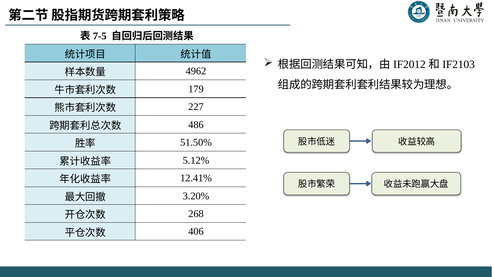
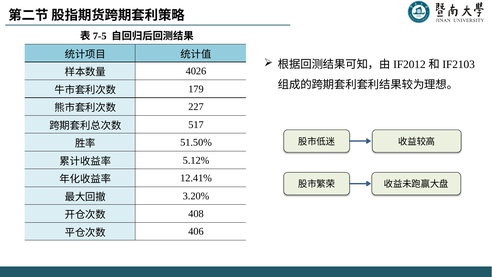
4962: 4962 -> 4026 (196, 71)
486: 486 -> 517 (196, 125)
268: 268 -> 408 (196, 214)
